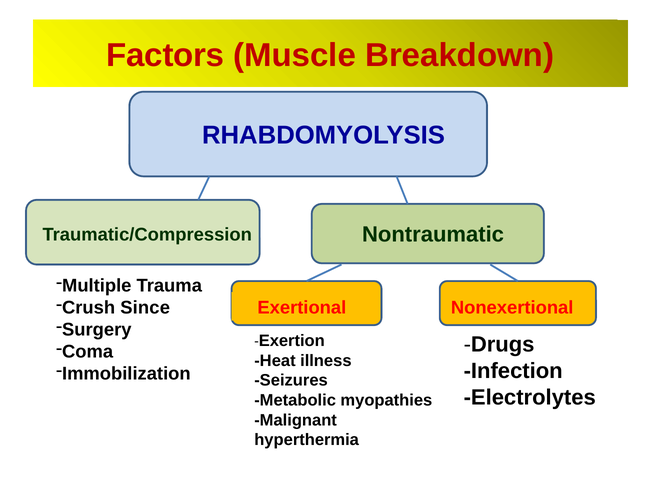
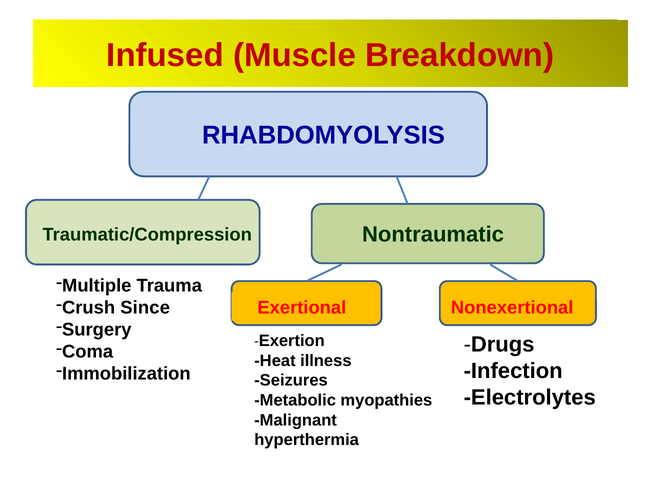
Factors: Factors -> Infused (165, 55)
